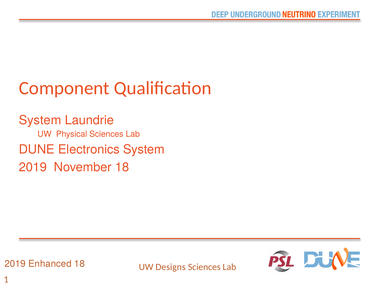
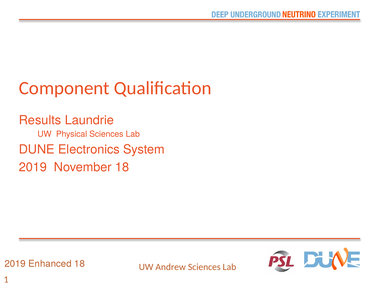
System: System -> Results (40, 120)
Designs: Designs -> Andrew (171, 267)
